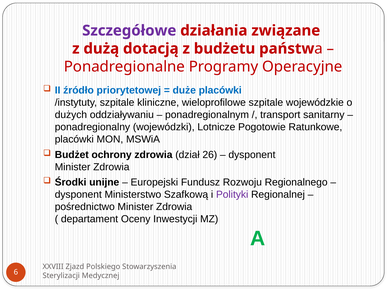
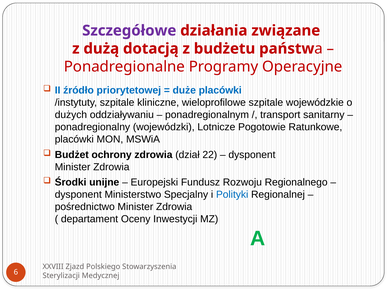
26: 26 -> 22 (210, 155)
Szafkową: Szafkową -> Specjalny (186, 195)
Polityki colour: purple -> blue (232, 195)
